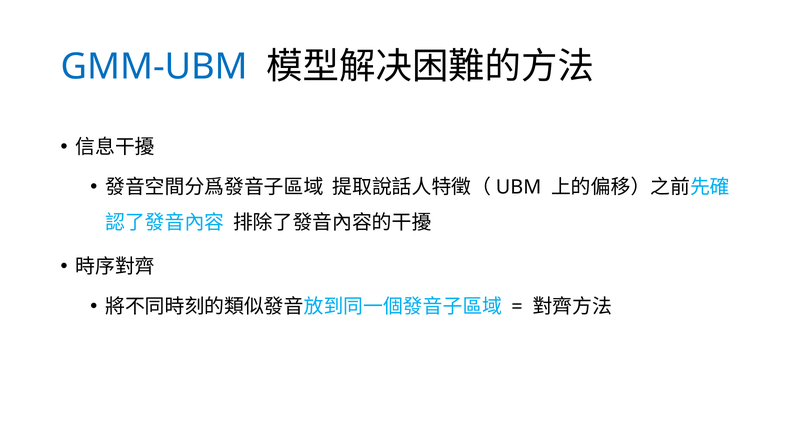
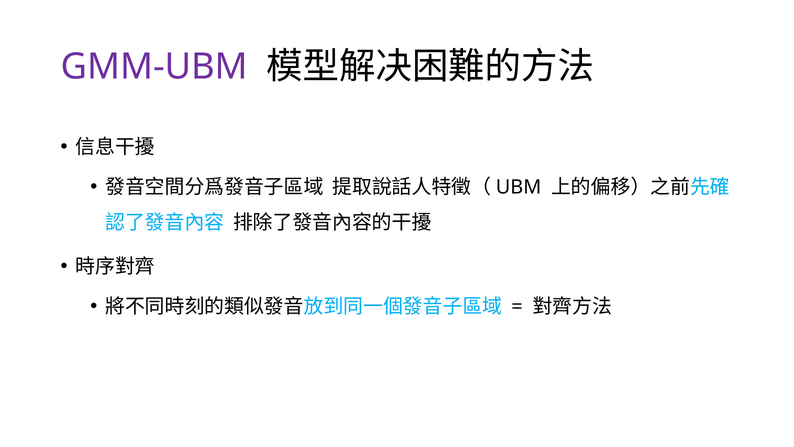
GMM-UBM colour: blue -> purple (154, 67)
